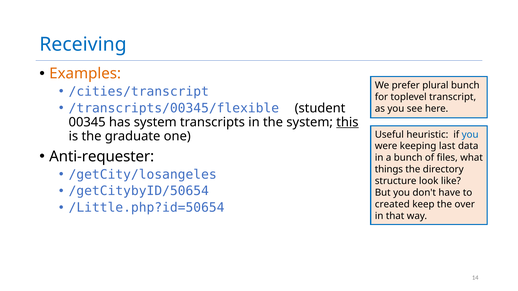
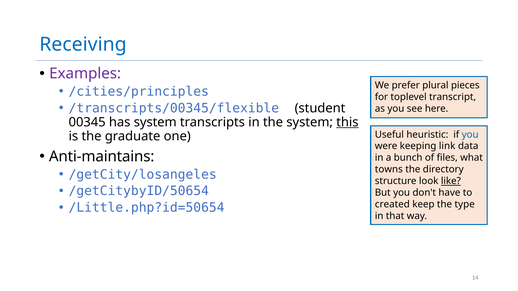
Examples colour: orange -> purple (85, 74)
plural bunch: bunch -> pieces (465, 85)
/cities/transcript: /cities/transcript -> /cities/principles (139, 92)
last: last -> link (447, 146)
Anti-requester: Anti-requester -> Anti-maintains (102, 157)
things: things -> towns (389, 170)
like underline: none -> present (451, 181)
over: over -> type (465, 205)
